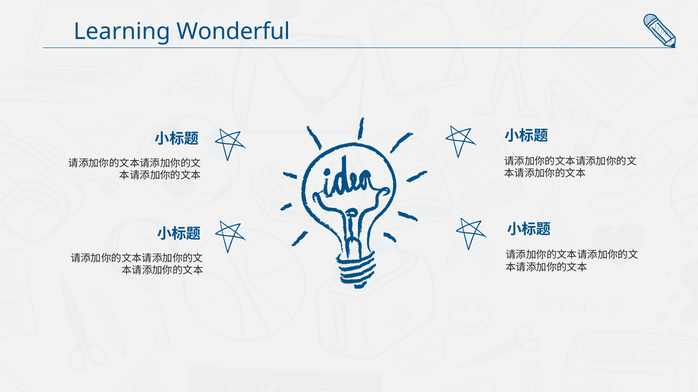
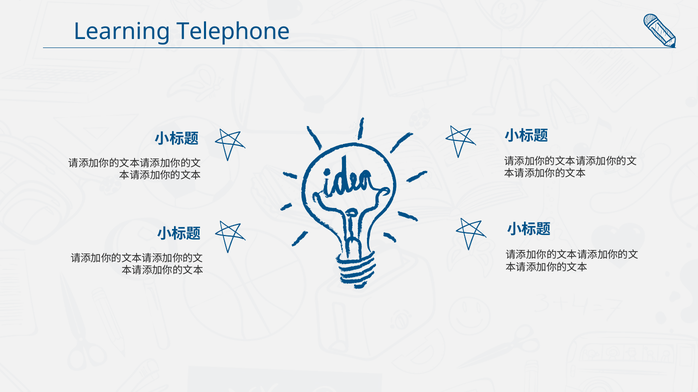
Wonderful: Wonderful -> Telephone (233, 32)
